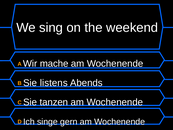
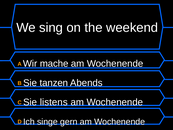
listens: listens -> tanzen (54, 83)
tanzen: tanzen -> listens (54, 102)
